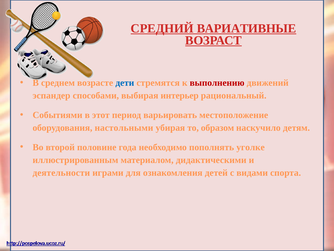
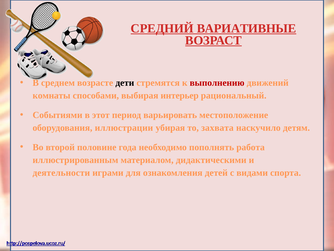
дети colour: blue -> black (125, 83)
эспандер: эспандер -> комнаты (51, 95)
настольными: настольными -> иллюстрации (124, 128)
образом: образом -> захвата (217, 128)
уголке: уголке -> работа (251, 147)
